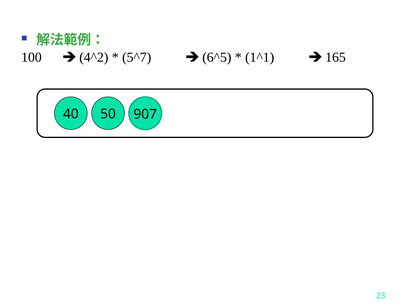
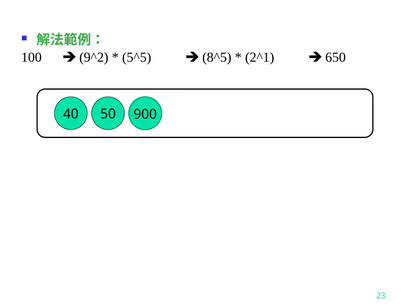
4^2: 4^2 -> 9^2 (94, 58)
5^7: 5^7 -> 5^5 (137, 58)
6^5: 6^5 -> 8^5 (217, 58)
1^1: 1^1 -> 2^1 (260, 58)
165: 165 -> 650 (336, 58)
907: 907 -> 900 (145, 114)
